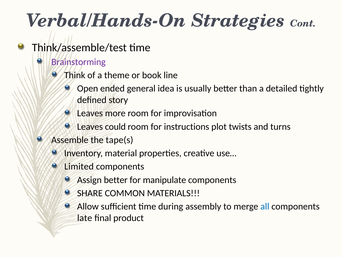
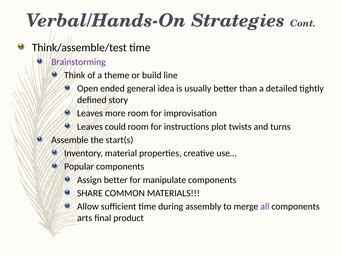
book: book -> build (152, 75)
tape(s: tape(s -> start(s (119, 140)
Limited: Limited -> Popular (79, 166)
all colour: blue -> purple (265, 206)
late: late -> arts (85, 218)
